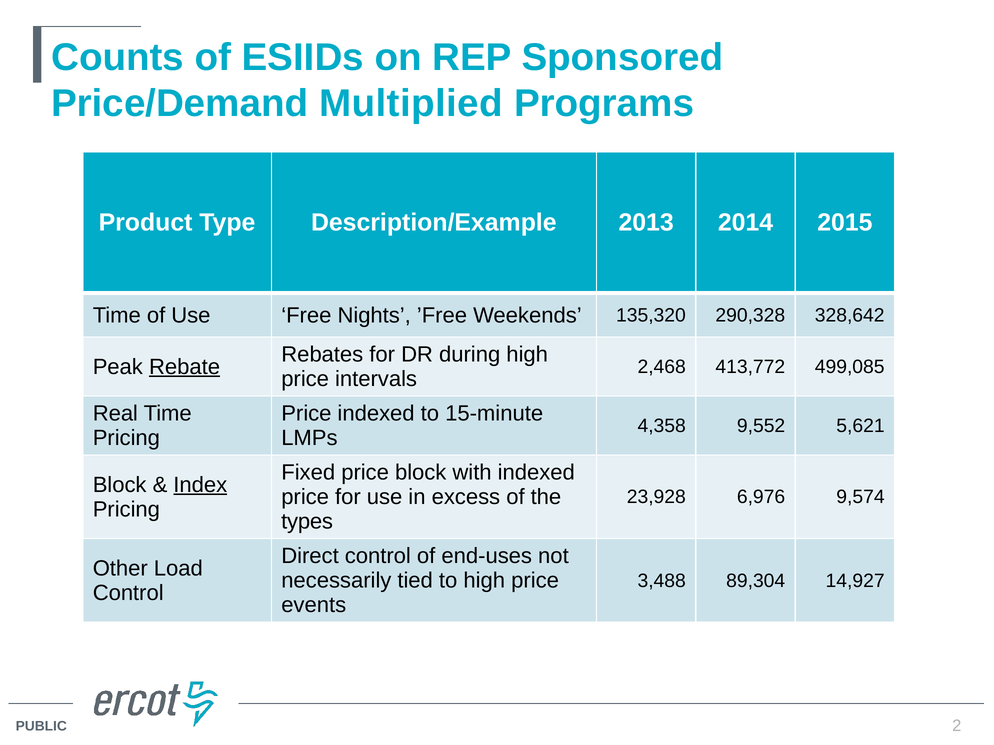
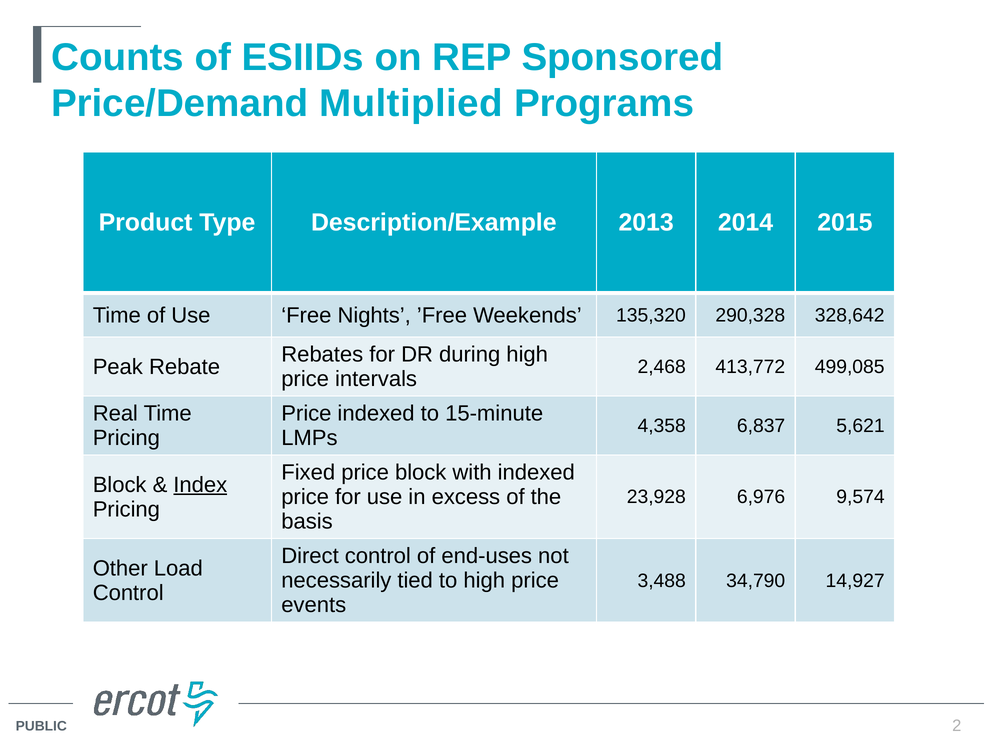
Rebate underline: present -> none (185, 367)
9,552: 9,552 -> 6,837 (761, 426)
types: types -> basis (307, 522)
89,304: 89,304 -> 34,790 (756, 581)
